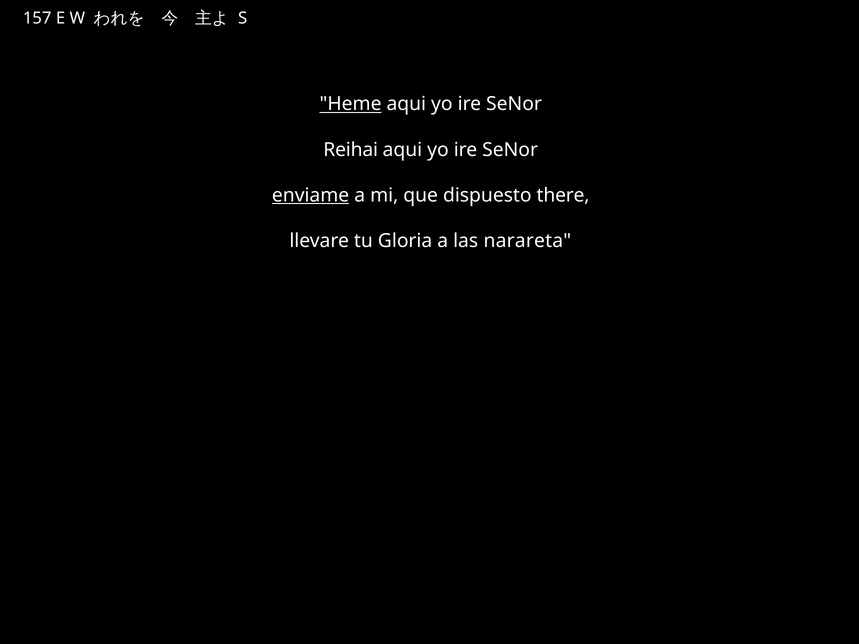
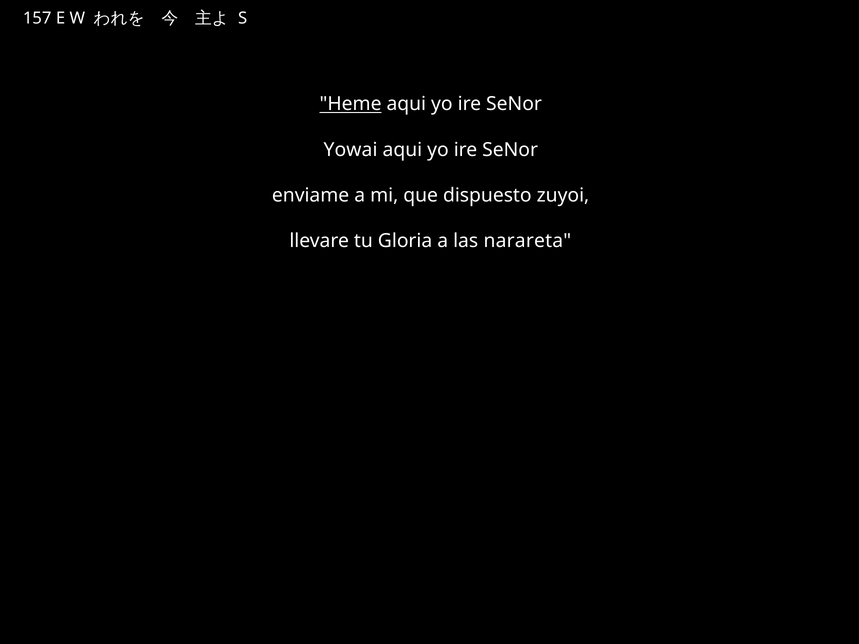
Reihai: Reihai -> Yowai (351, 150)
enviame underline: present -> none (311, 195)
there: there -> zuyoi (563, 195)
